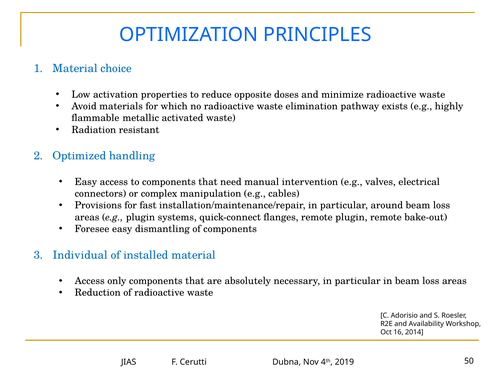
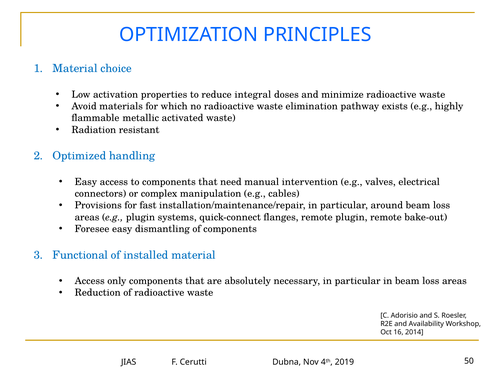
opposite: opposite -> integral (253, 94)
Individual: Individual -> Functional (80, 255)
